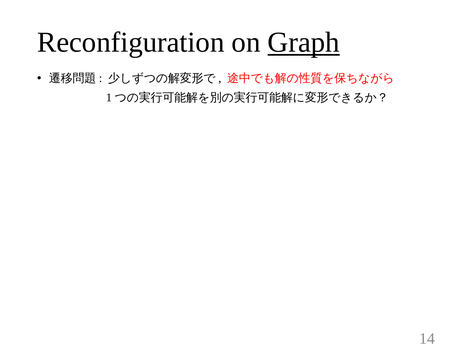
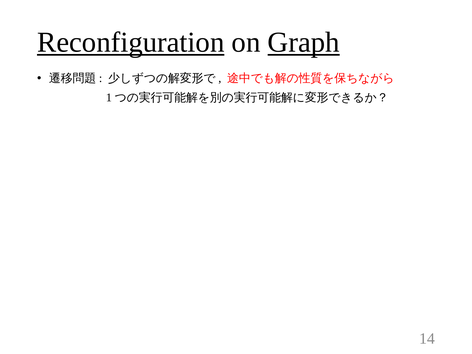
Reconfiguration underline: none -> present (131, 42)
